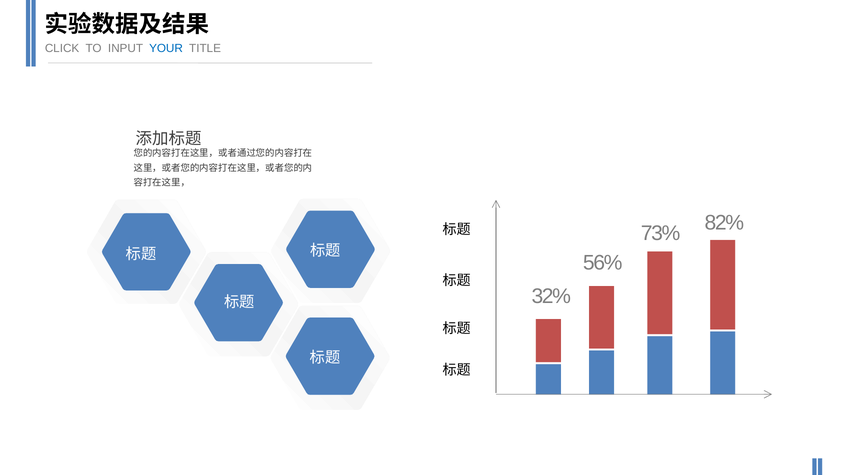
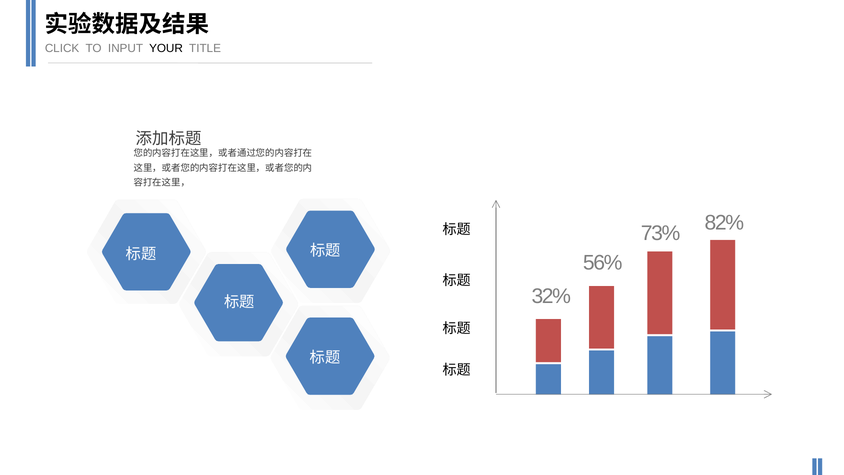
YOUR colour: blue -> black (166, 48)
